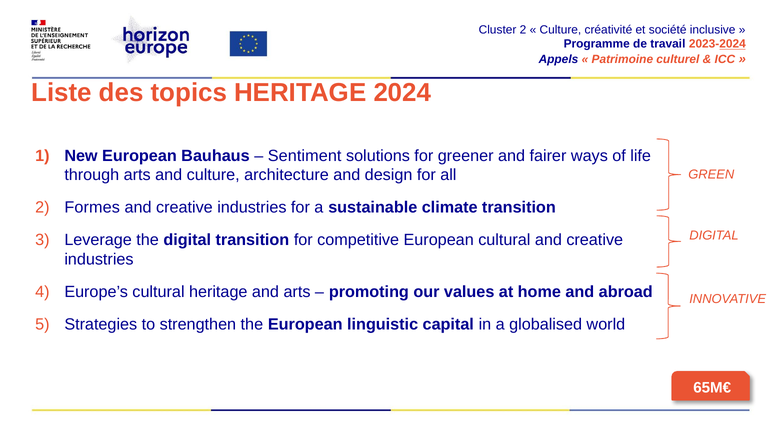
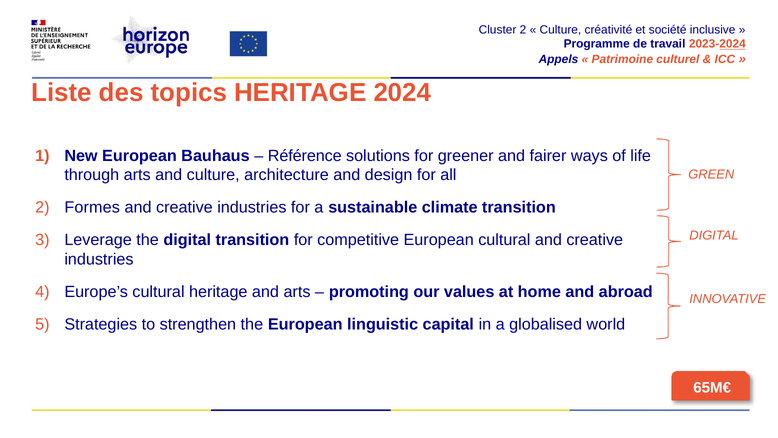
Sentiment: Sentiment -> Référence (305, 156)
